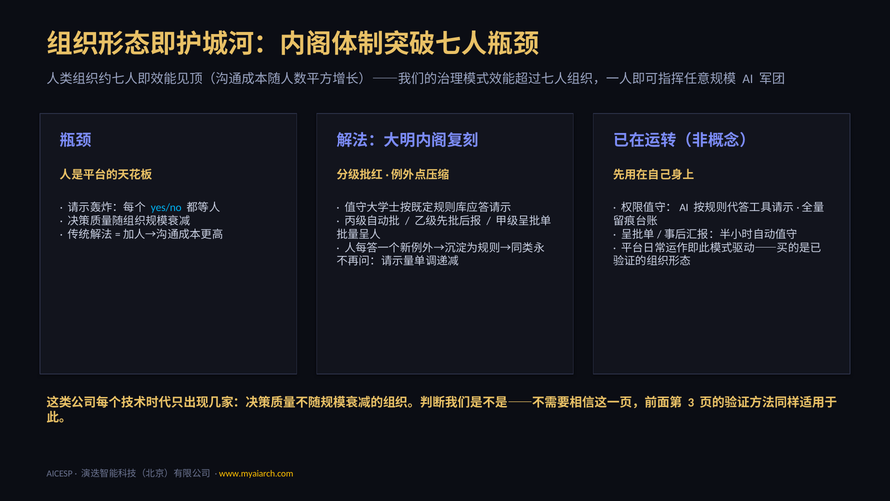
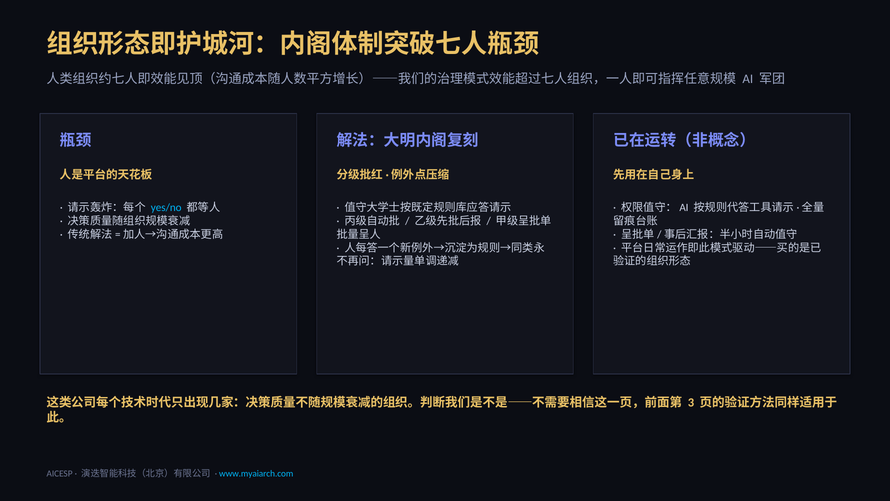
www.myaiarch.com colour: yellow -> light blue (256, 473)
